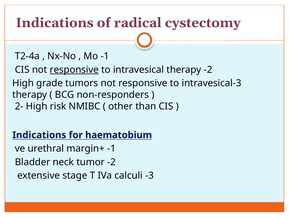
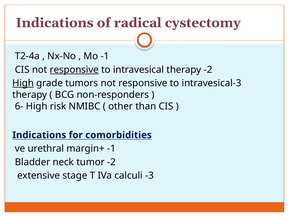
High underline: none -> present (23, 83)
2-: 2- -> 6- (19, 106)
haematobium: haematobium -> comorbidities (119, 135)
